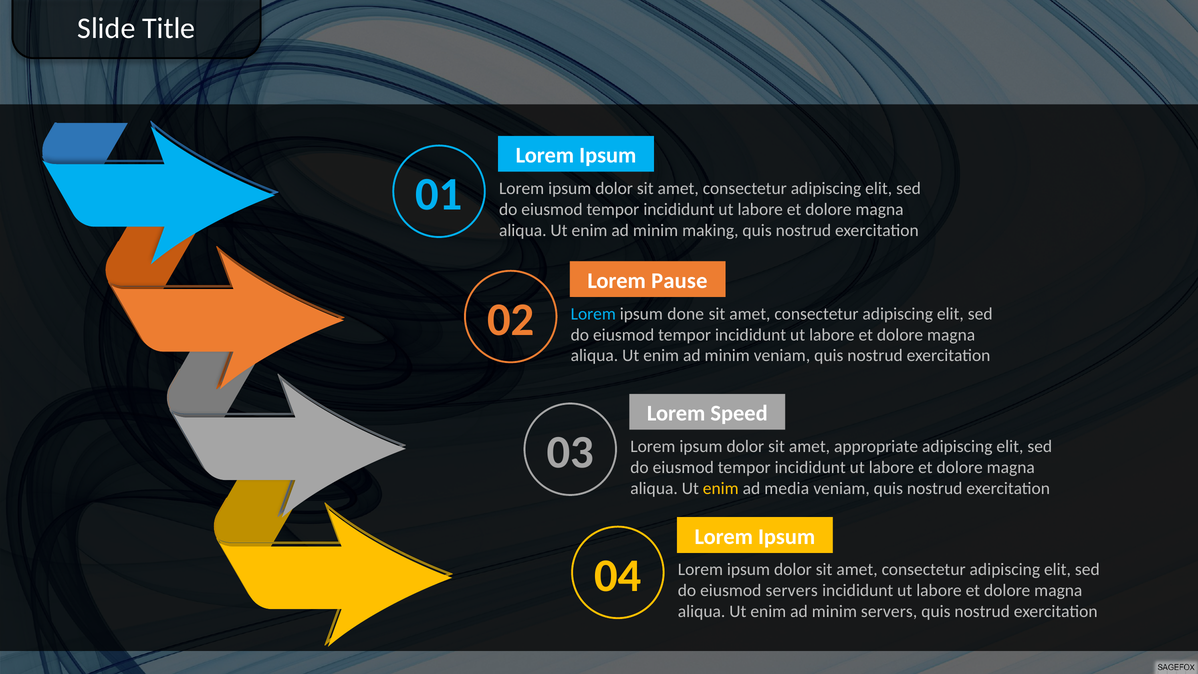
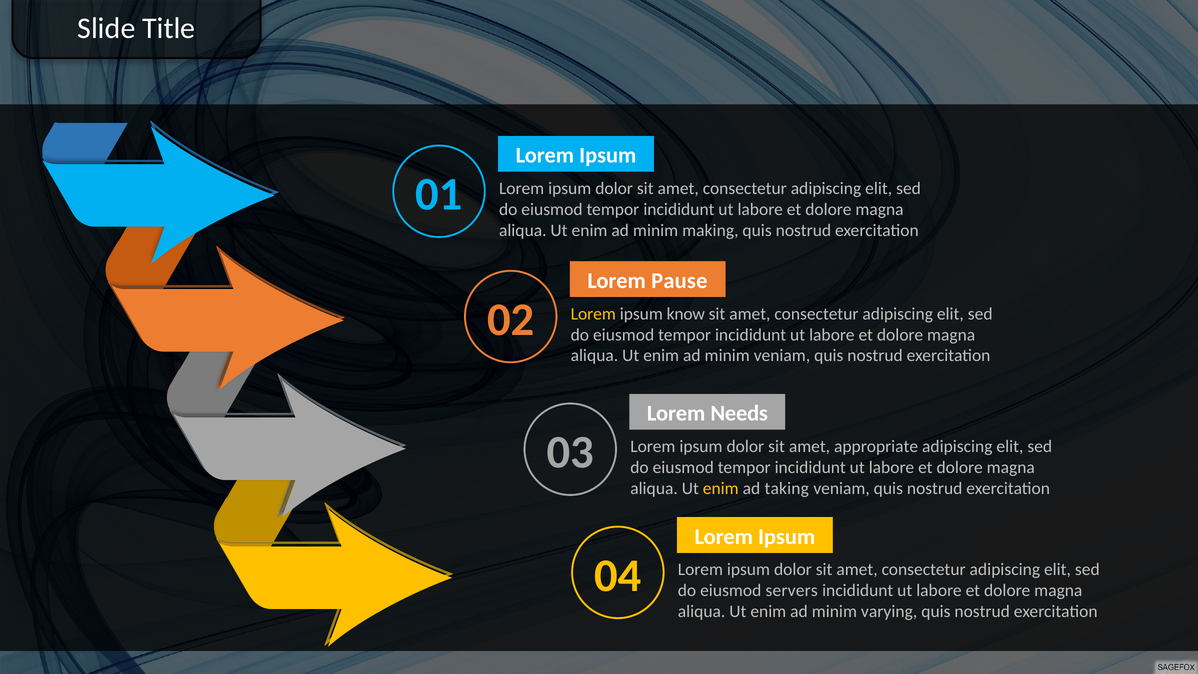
Lorem colour: light blue -> yellow (593, 314)
done: done -> know (686, 314)
Speed: Speed -> Needs (739, 413)
media: media -> taking (787, 488)
minim servers: servers -> varying (889, 611)
